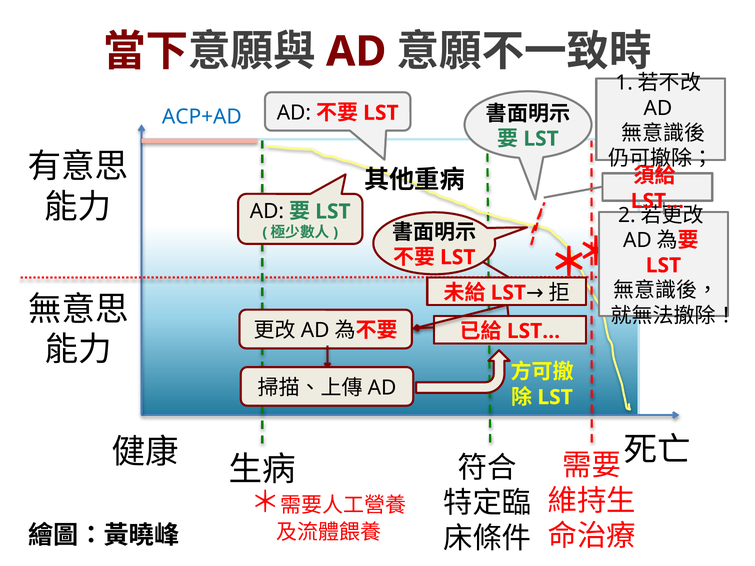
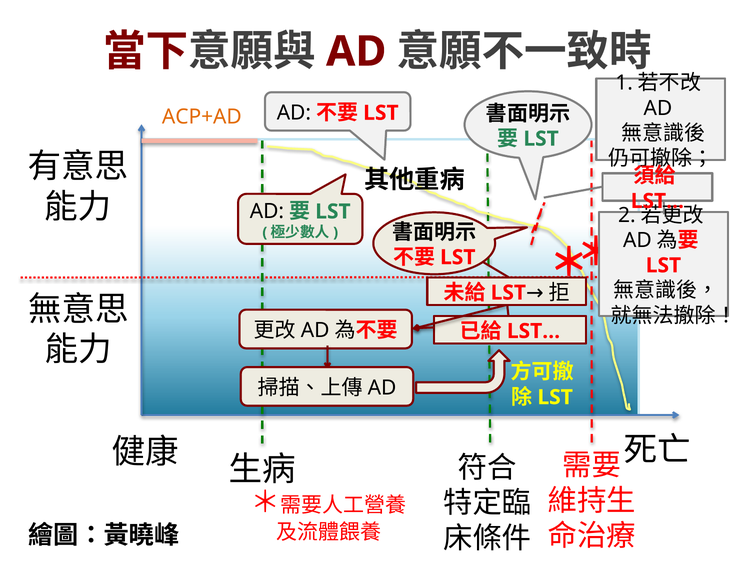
ACP+AD colour: blue -> orange (202, 117)
